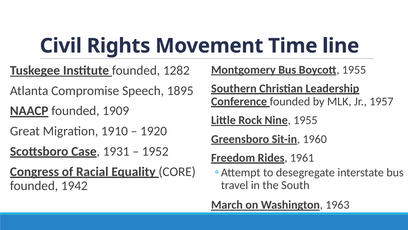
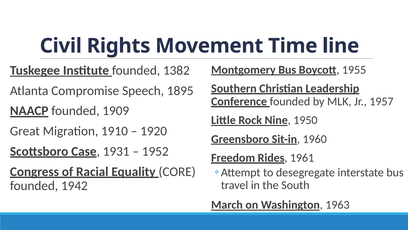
1282: 1282 -> 1382 (176, 70)
Nine 1955: 1955 -> 1950 (305, 120)
